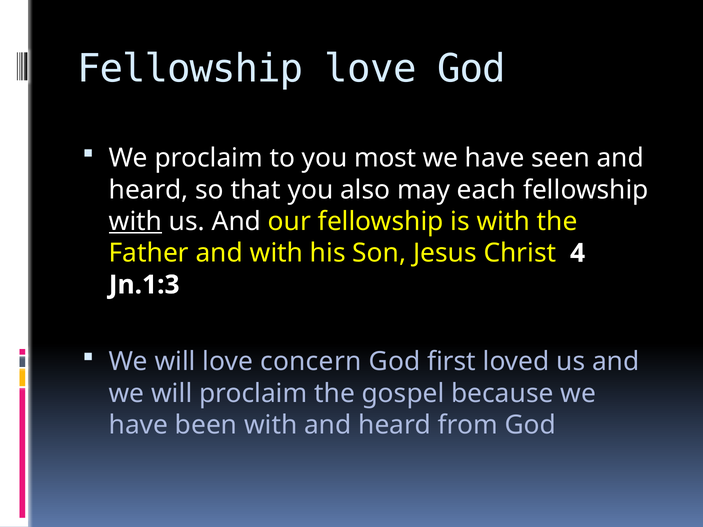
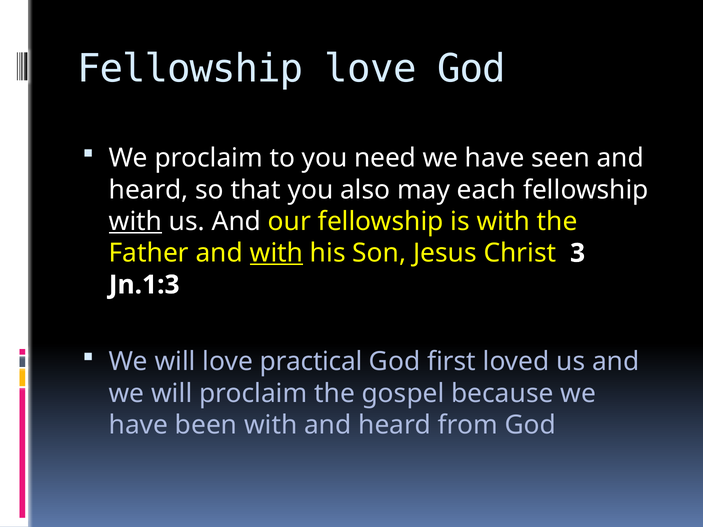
most: most -> need (385, 158)
with underline: none -> present (276, 253)
4: 4 -> 3 (578, 253)
concern: concern -> practical (311, 362)
